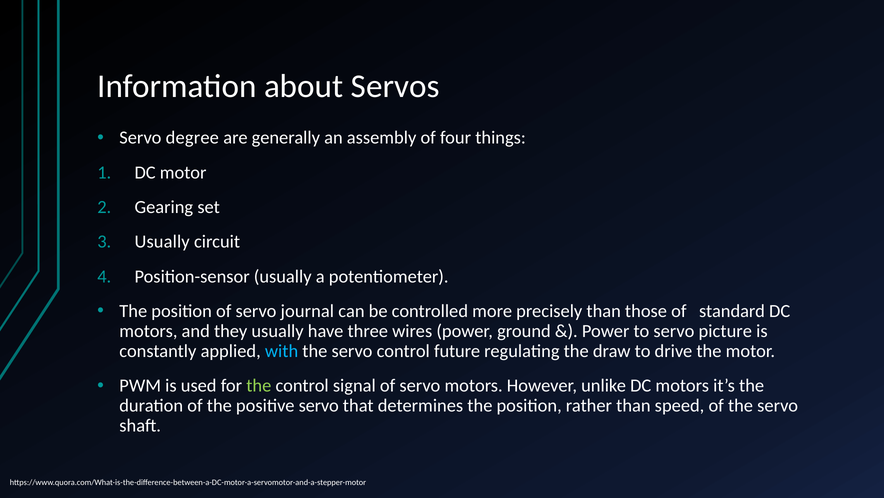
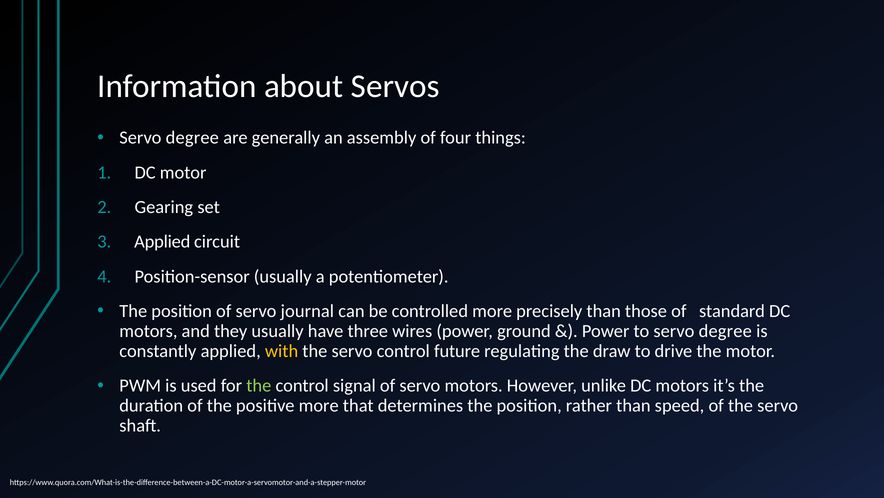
Usually: Usually -> Applied (162, 242)
to servo picture: picture -> degree (725, 331)
with colour: light blue -> yellow (282, 351)
positive servo: servo -> more (319, 405)
